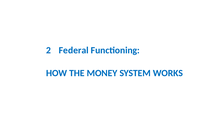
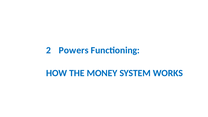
Federal: Federal -> Powers (74, 50)
